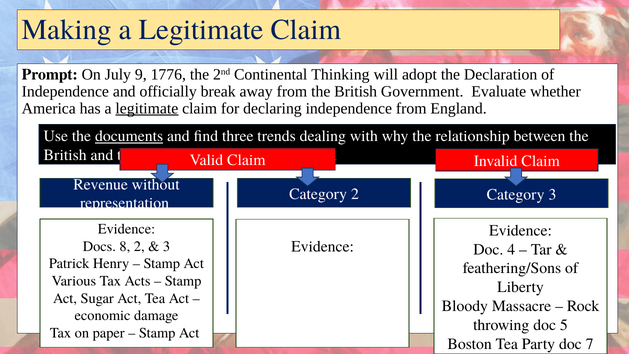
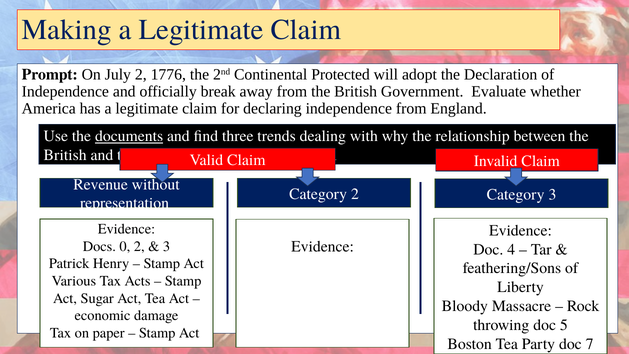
July 9: 9 -> 2 (141, 74)
Thinking: Thinking -> Protected (341, 74)
legitimate underline: present -> none (147, 108)
8: 8 -> 0 (125, 246)
